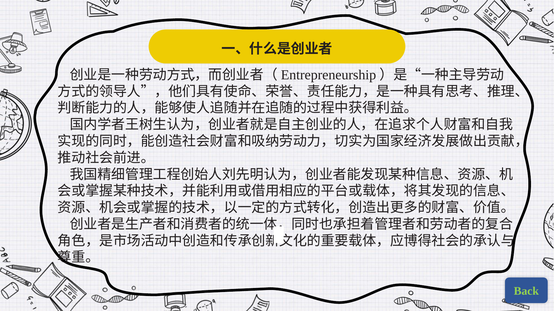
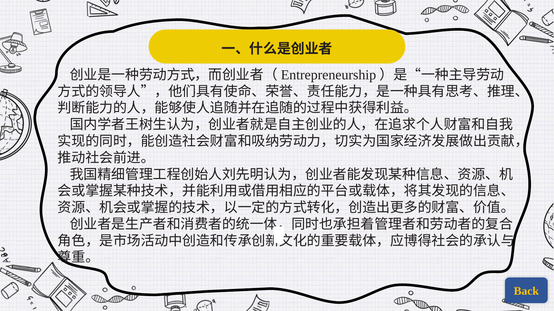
Back colour: light green -> yellow (526, 292)
